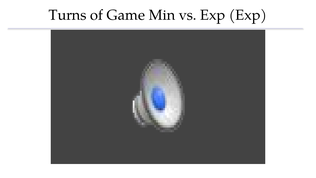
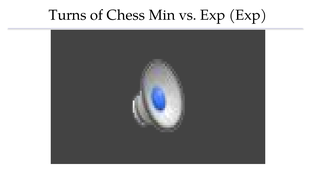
Game: Game -> Chess (126, 15)
